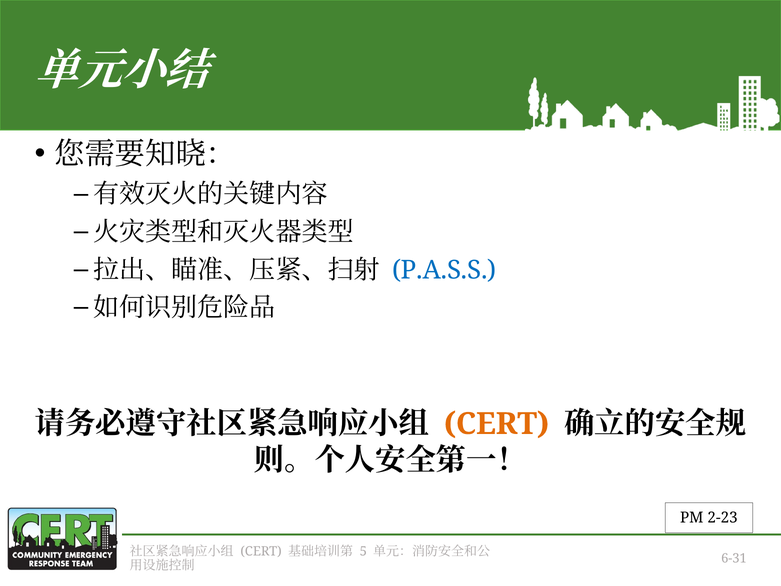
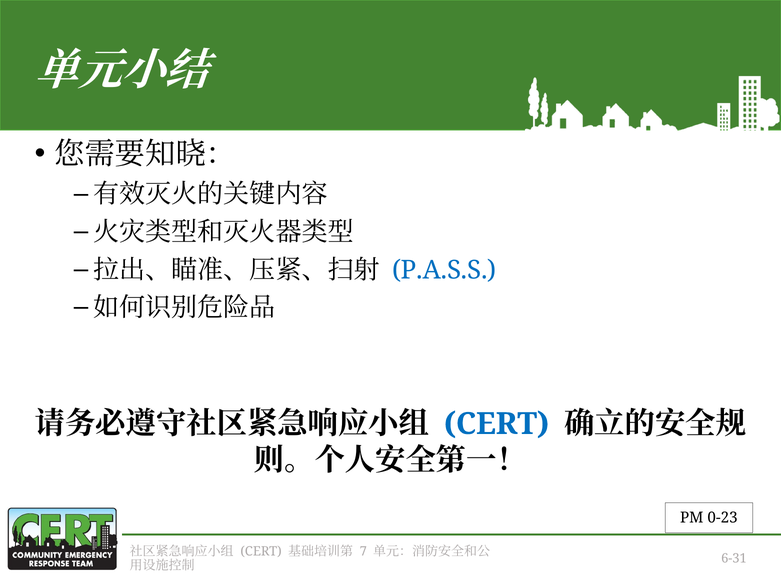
CERT colour: orange -> blue (497, 424)
2-23: 2-23 -> 0-23 (723, 517)
5: 5 -> 7 (363, 551)
